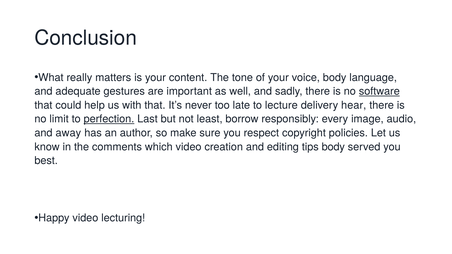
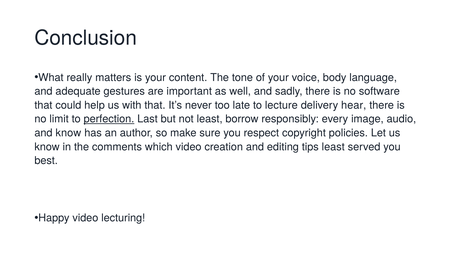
software underline: present -> none (379, 91)
and away: away -> know (68, 133)
tips body: body -> least (333, 147)
